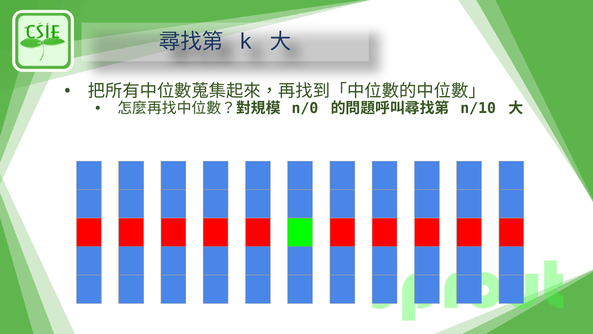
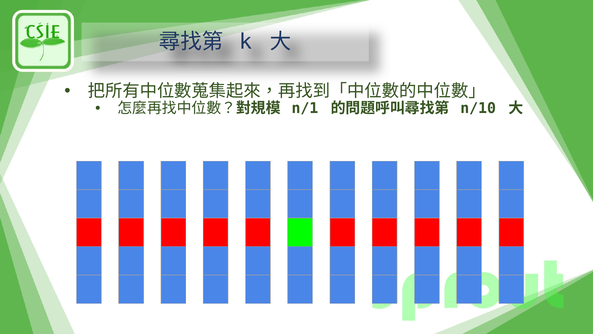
n/0: n/0 -> n/1 (305, 108)
